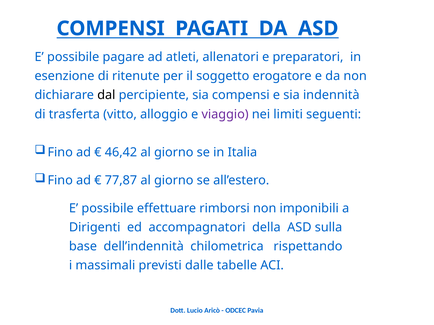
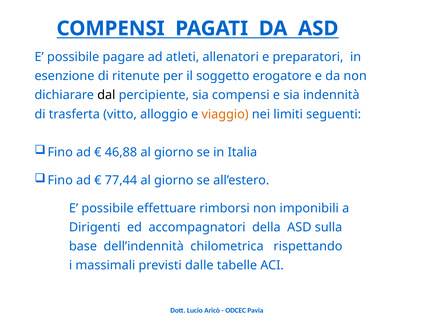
viaggio colour: purple -> orange (225, 114)
46,42: 46,42 -> 46,88 (121, 152)
77,87: 77,87 -> 77,44 (121, 181)
